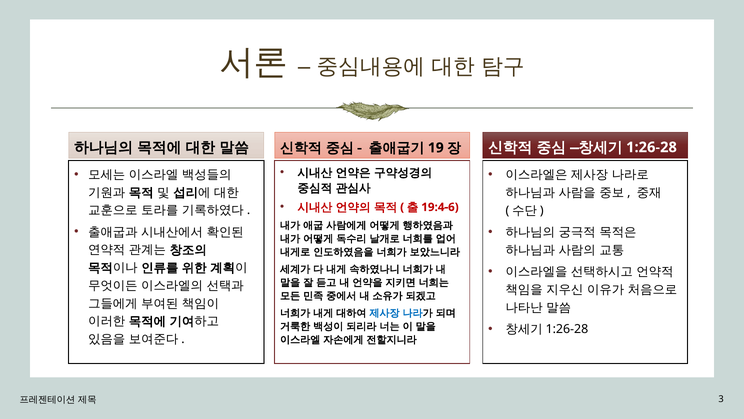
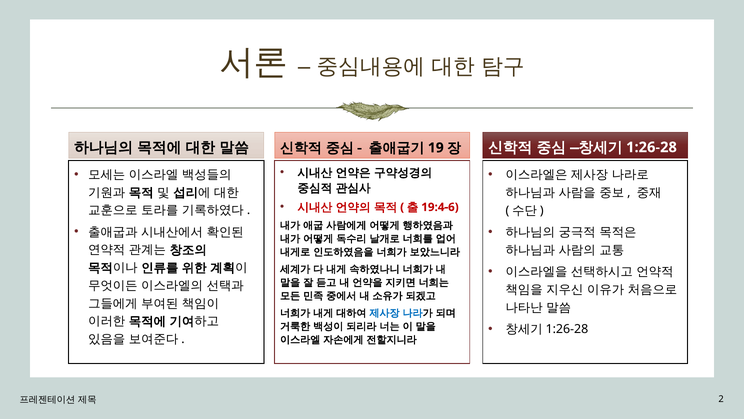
3: 3 -> 2 (721, 399)
